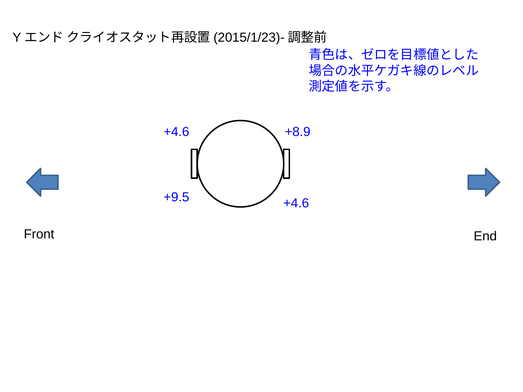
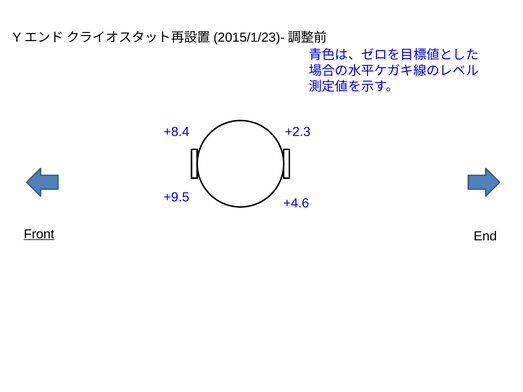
+4.6: +4.6 -> +8.4 (176, 132)
+8.9: +8.9 -> +2.3 (298, 132)
Front underline: none -> present (39, 234)
